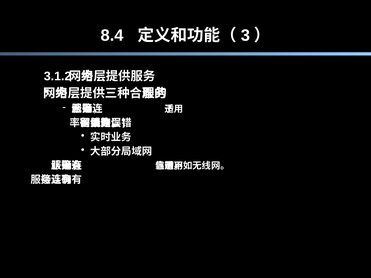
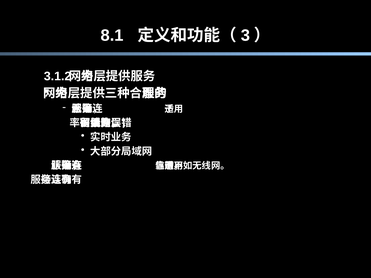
8.4: 8.4 -> 8.1 (112, 36)
